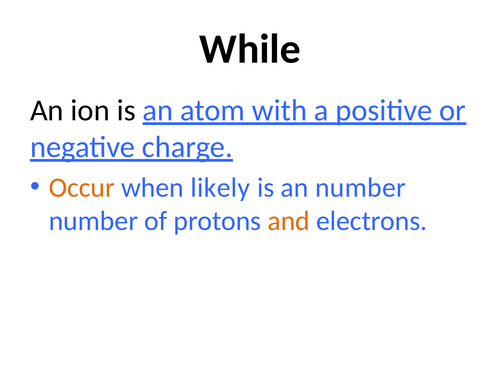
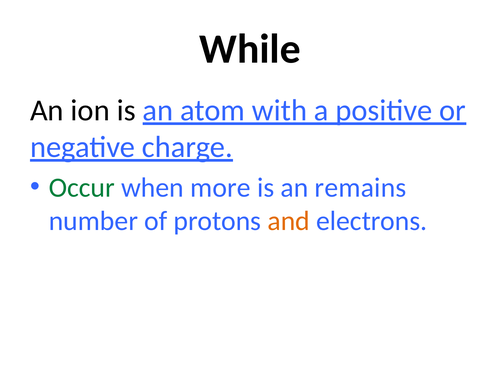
Occur colour: orange -> green (82, 188)
likely: likely -> more (220, 188)
an number: number -> remains (360, 188)
